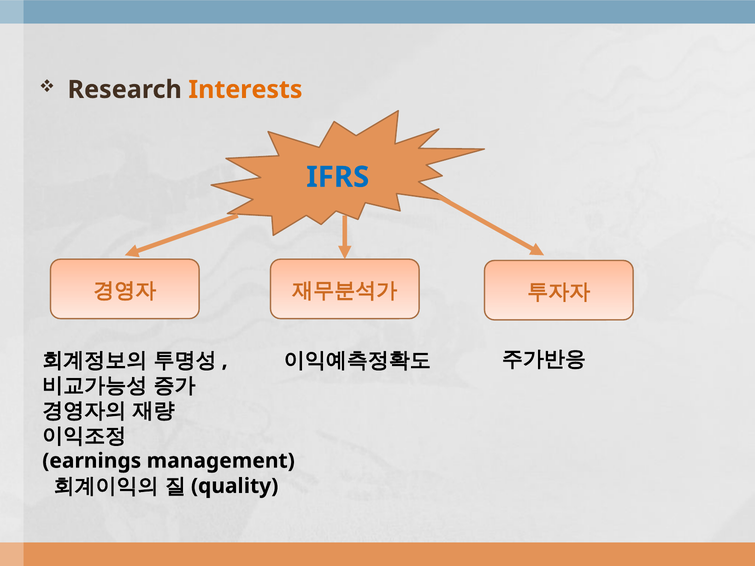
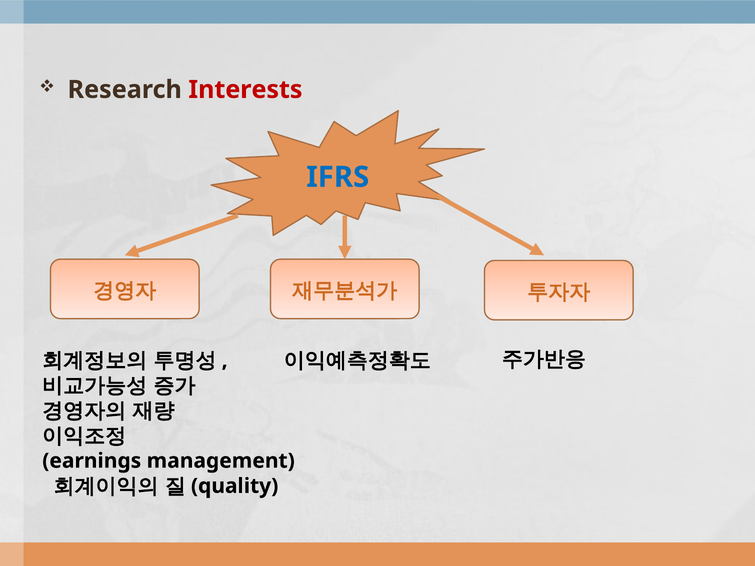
Interests colour: orange -> red (245, 90)
